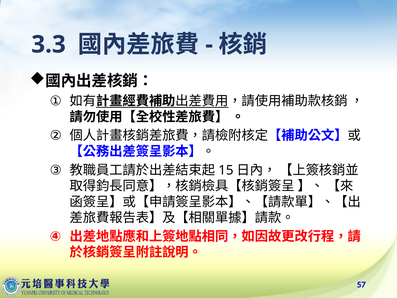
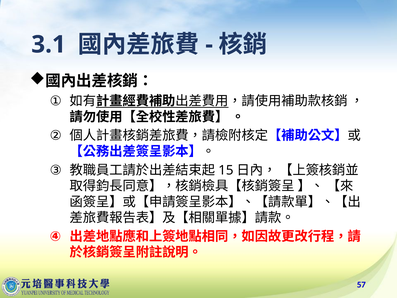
3.3: 3.3 -> 3.1 (49, 44)
